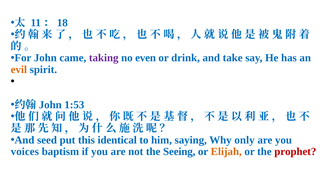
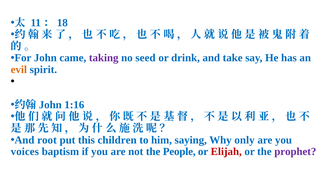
even: even -> seed (145, 58)
1:53: 1:53 -> 1:16 (74, 105)
seed: seed -> root (47, 140)
identical: identical -> children (117, 140)
Seeing: Seeing -> People (179, 151)
Elijah colour: orange -> red (226, 151)
prophet colour: red -> purple (295, 151)
